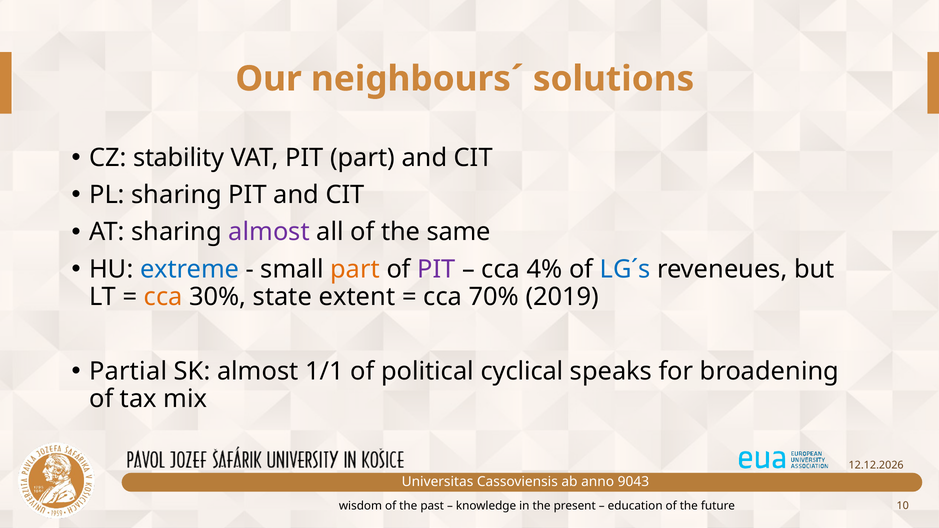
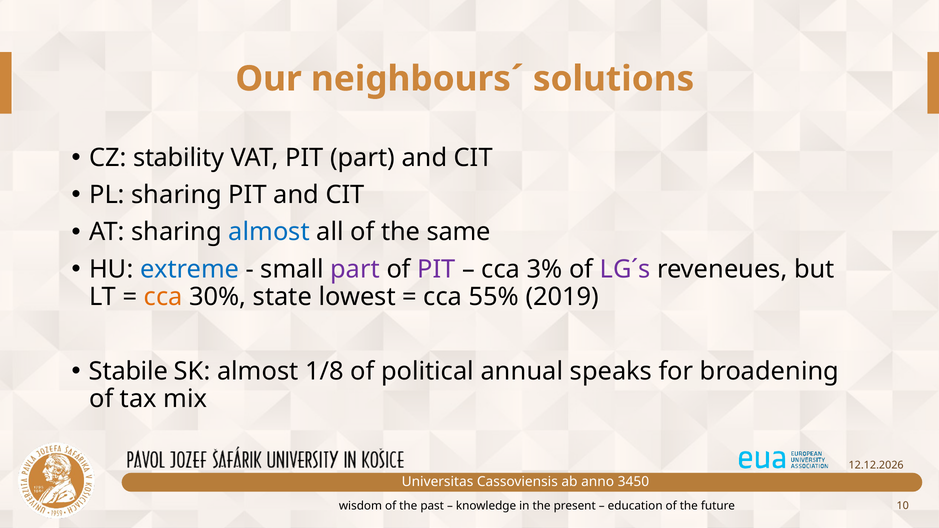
almost colour: purple -> blue (269, 232)
part colour: orange -> purple (355, 269)
4%: 4% -> 3% (545, 269)
LG´s colour: blue -> purple (625, 269)
extent: extent -> lowest (357, 297)
70%: 70% -> 55% (494, 297)
Partial: Partial -> Stabile (128, 371)
1/1: 1/1 -> 1/8 (324, 371)
cyclical: cyclical -> annual (522, 371)
9043: 9043 -> 3450 (633, 482)
